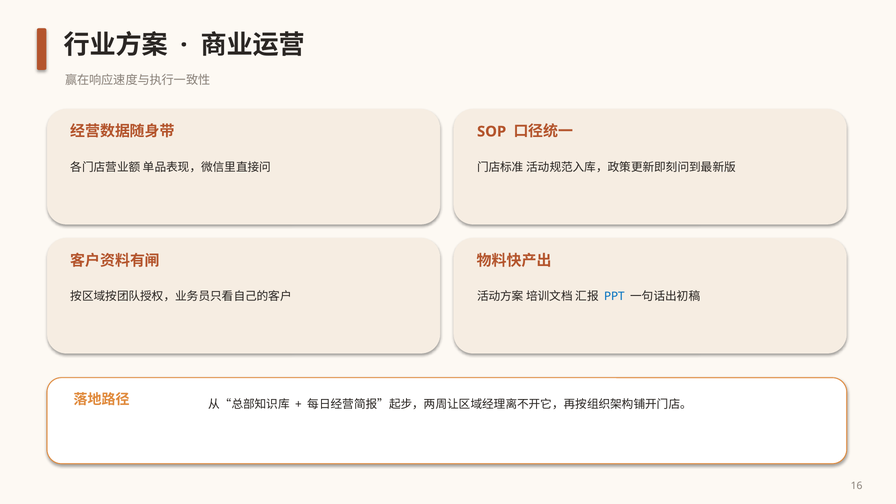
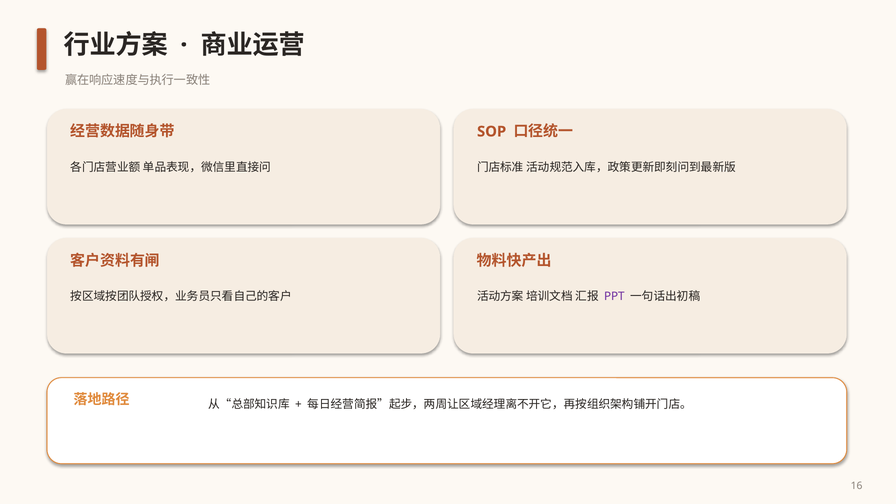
PPT colour: blue -> purple (614, 296)
